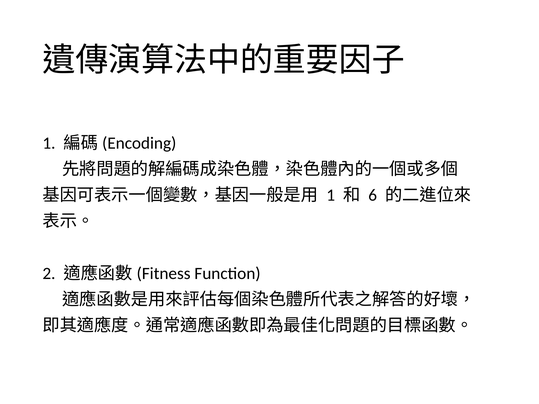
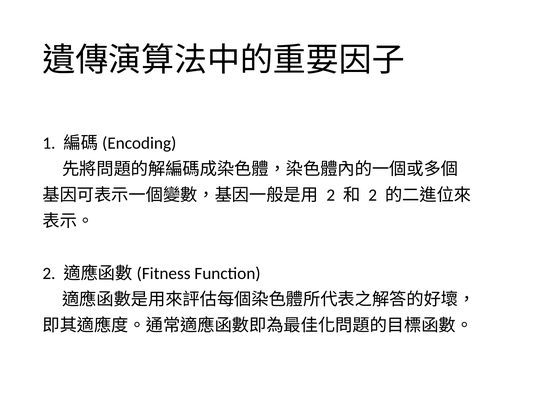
1: 1 -> 2 (331, 195)
6: 6 -> 2 (373, 195)
